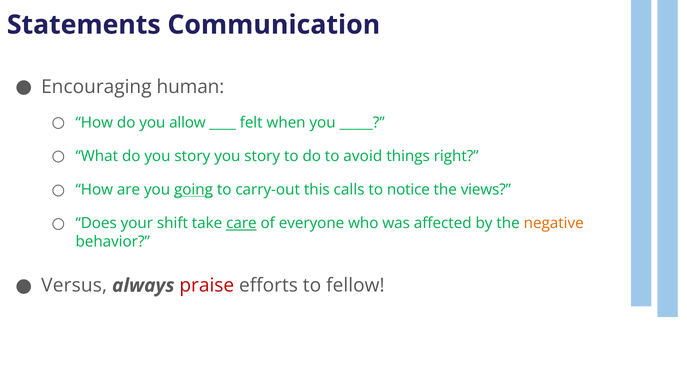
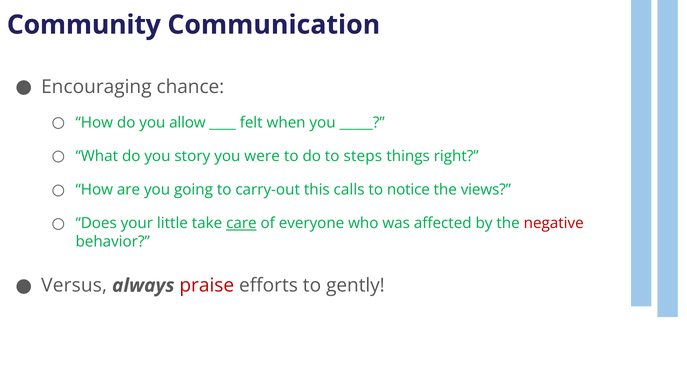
Statements: Statements -> Community (84, 25)
human: human -> chance (190, 87)
story: story -> were (262, 156)
avoid: avoid -> steps (363, 156)
going underline: present -> none (193, 189)
shift: shift -> little (172, 223)
negative colour: orange -> red (554, 223)
fellow: fellow -> gently (355, 285)
